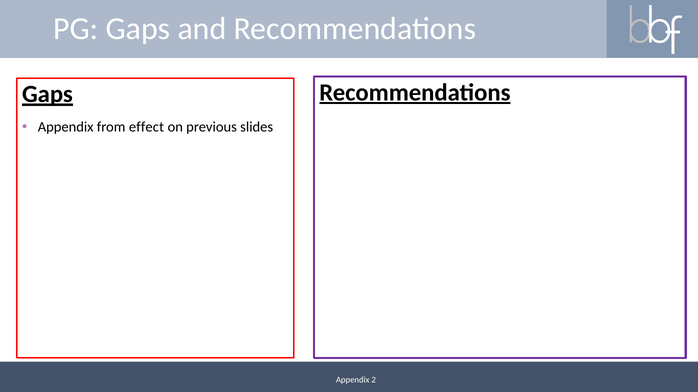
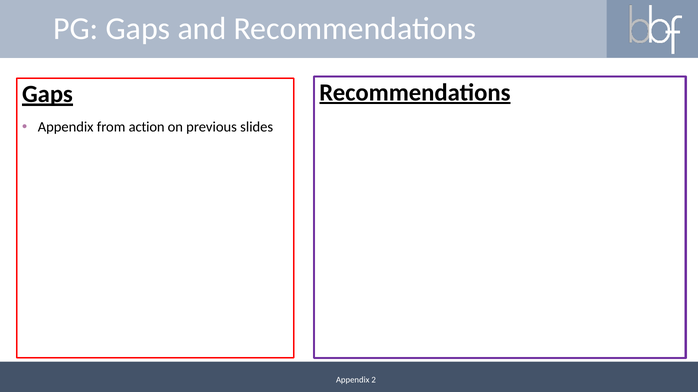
effect: effect -> action (147, 127)
